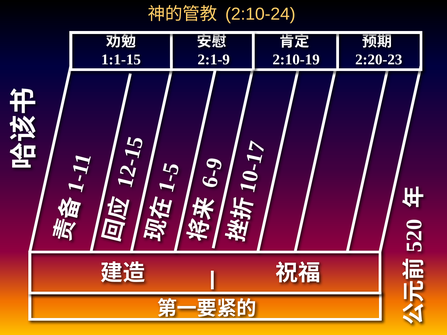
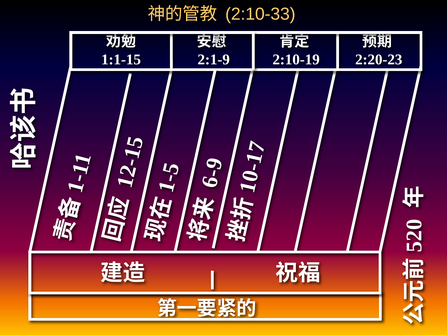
2:10-24: 2:10-24 -> 2:10-33 (260, 14)
